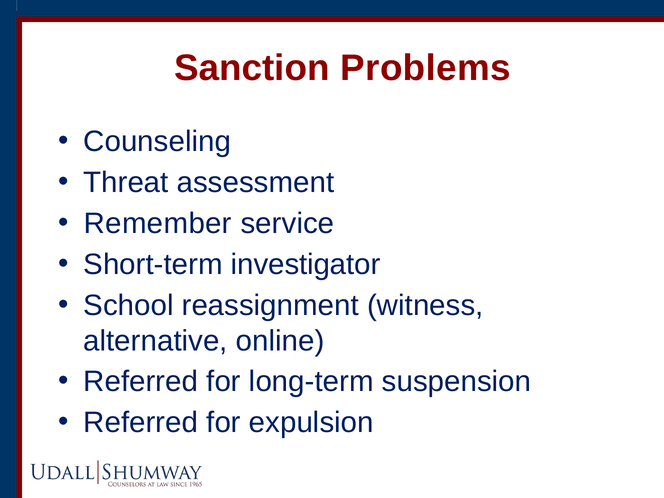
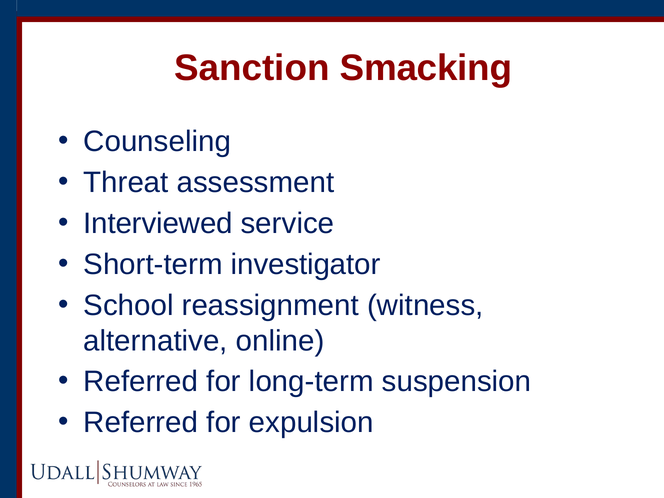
Problems: Problems -> Smacking (426, 68)
Remember: Remember -> Interviewed (158, 223)
